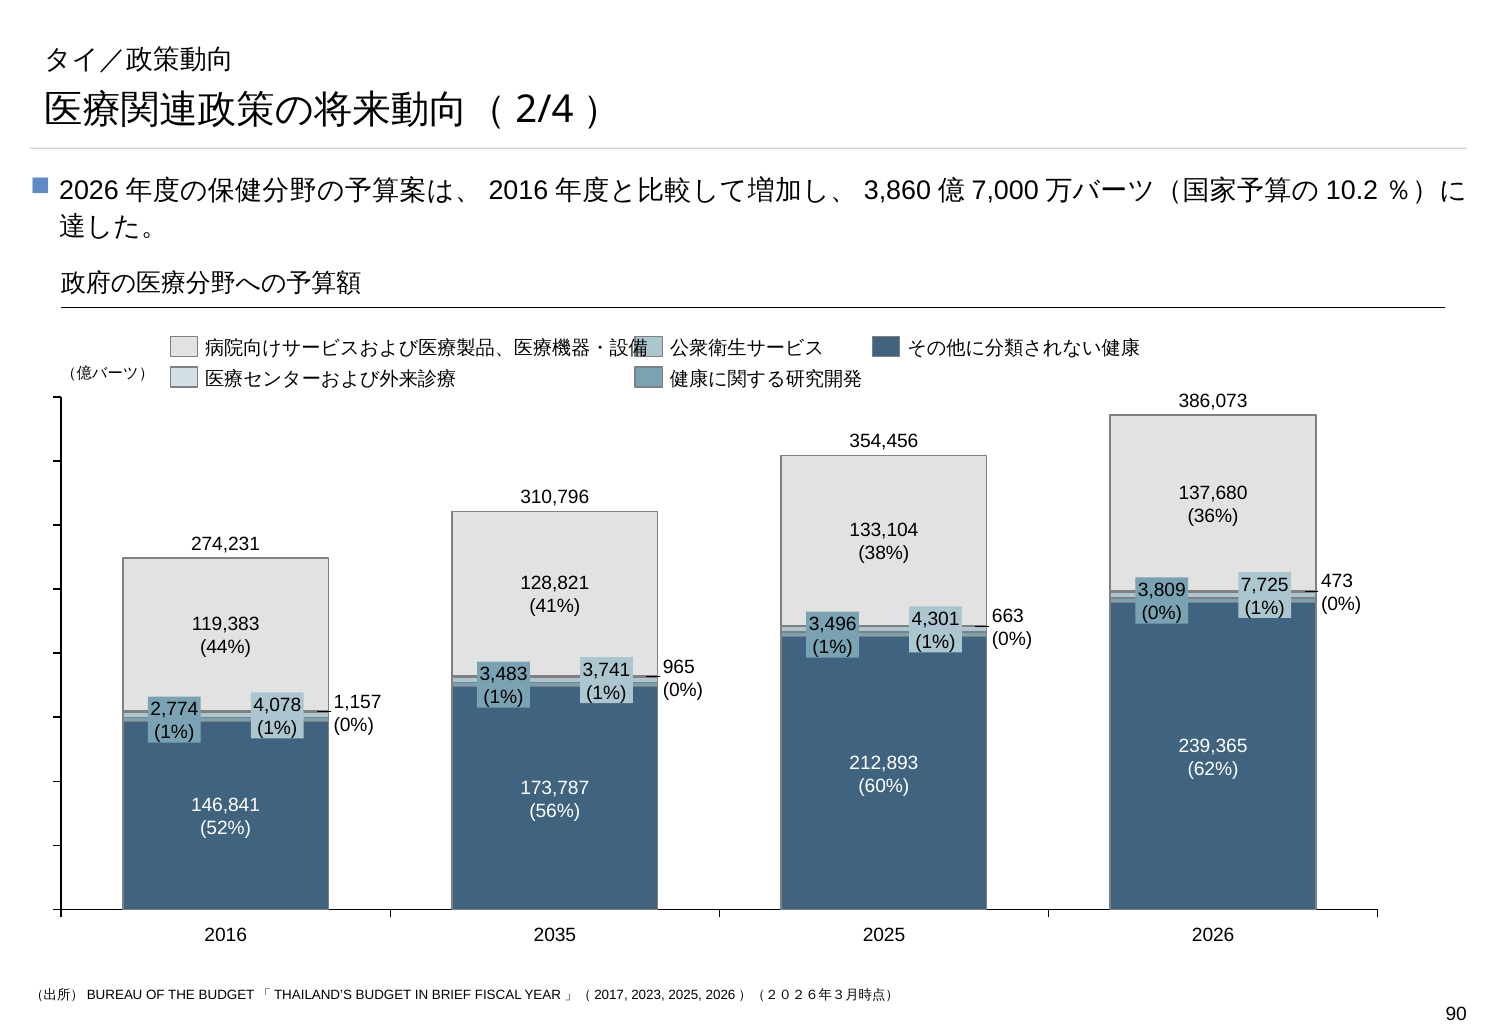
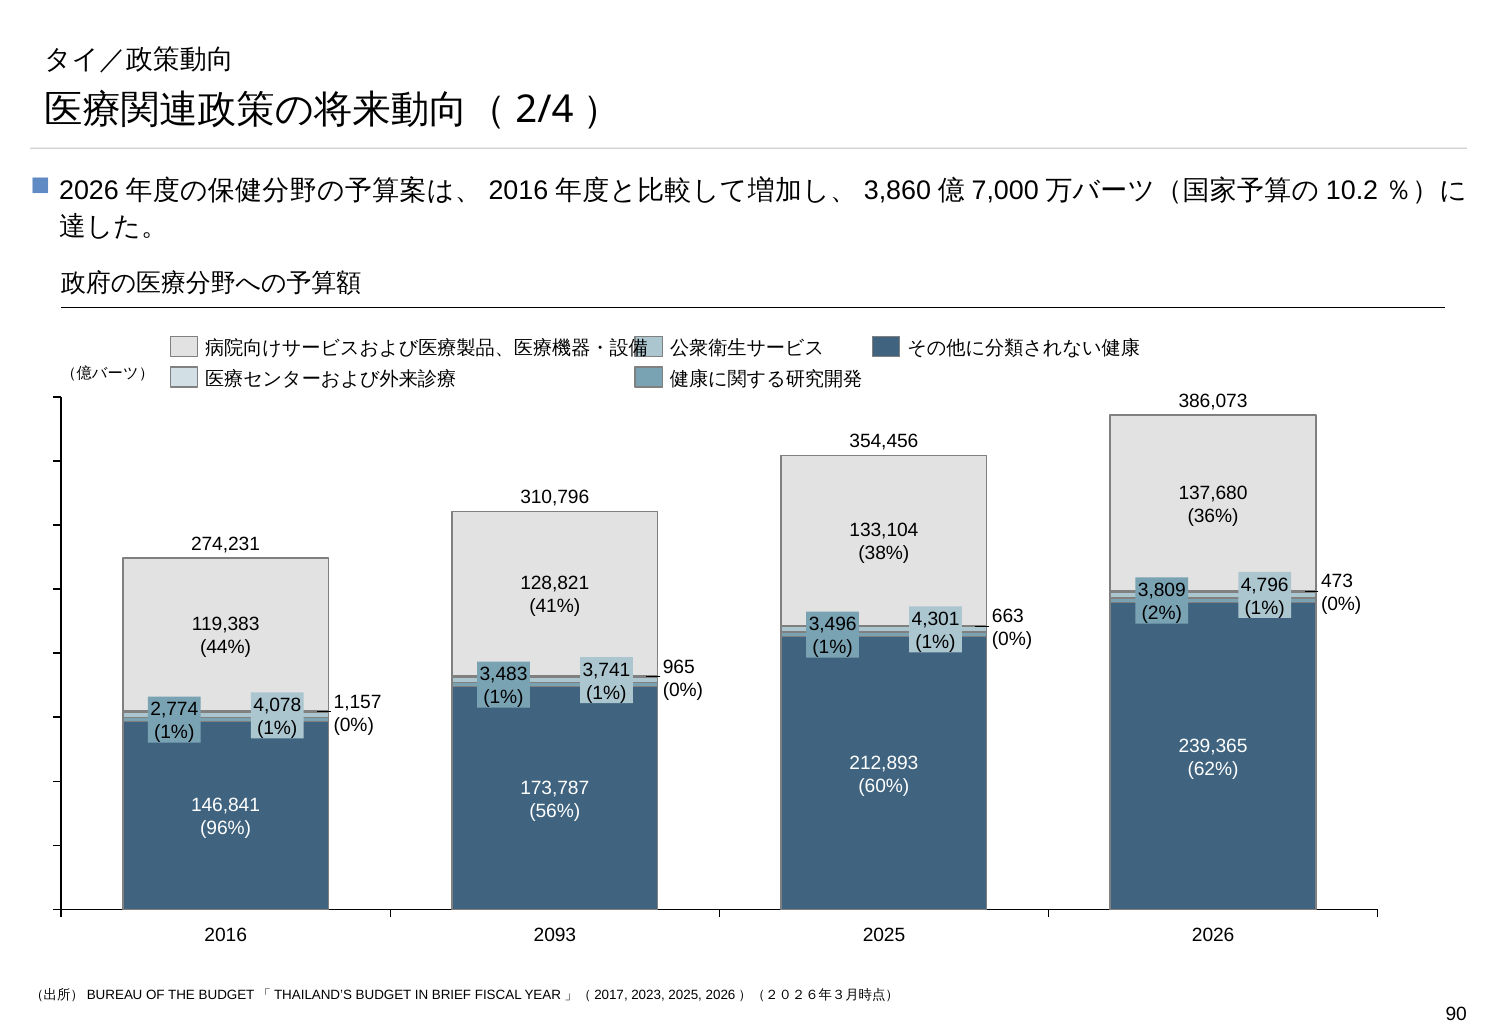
7,725: 7,725 -> 4,796 (1265, 585)
0%: 0% -> 2% (1162, 614)
52%: 52% -> 96% (226, 829)
2035: 2035 -> 2093 (555, 936)
